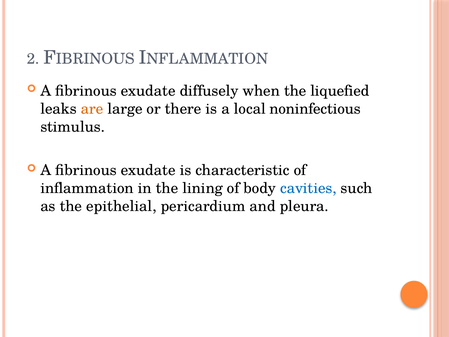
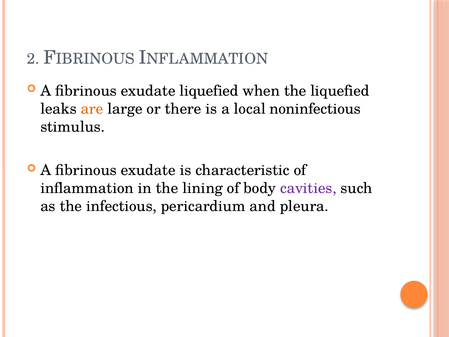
exudate diffusely: diffusely -> liquefied (209, 91)
cavities colour: blue -> purple (308, 188)
epithelial: epithelial -> infectious (121, 206)
